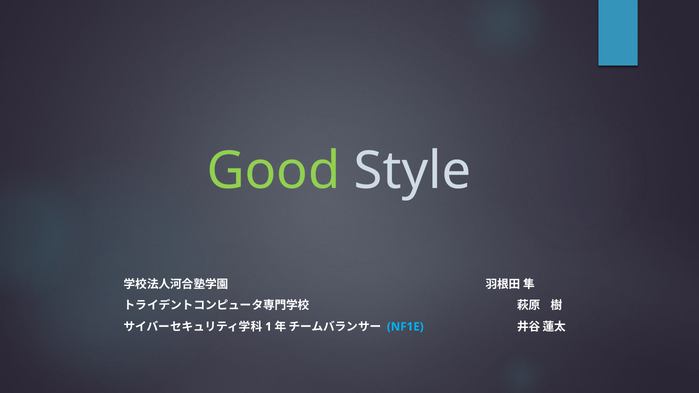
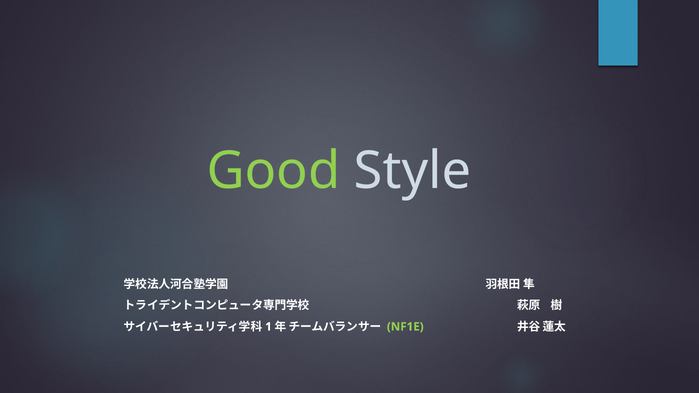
NF1E colour: light blue -> light green (405, 327)
